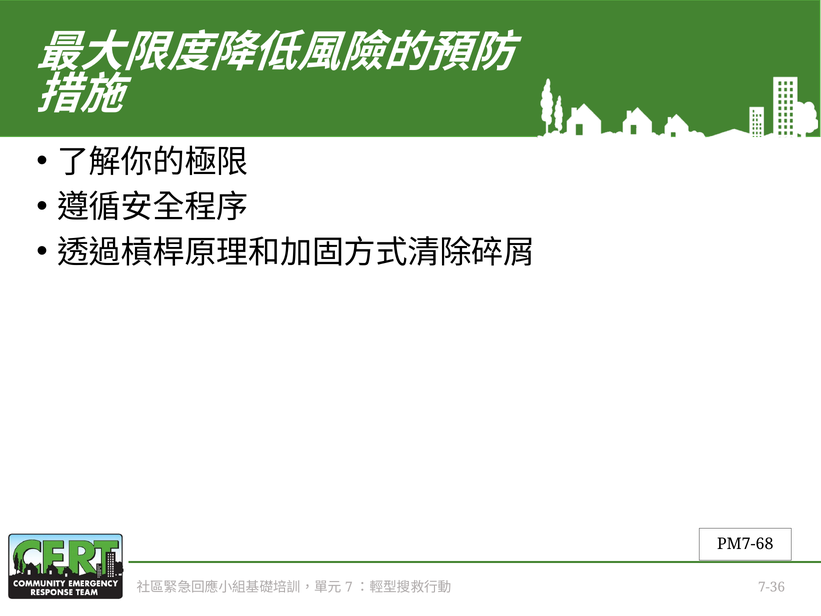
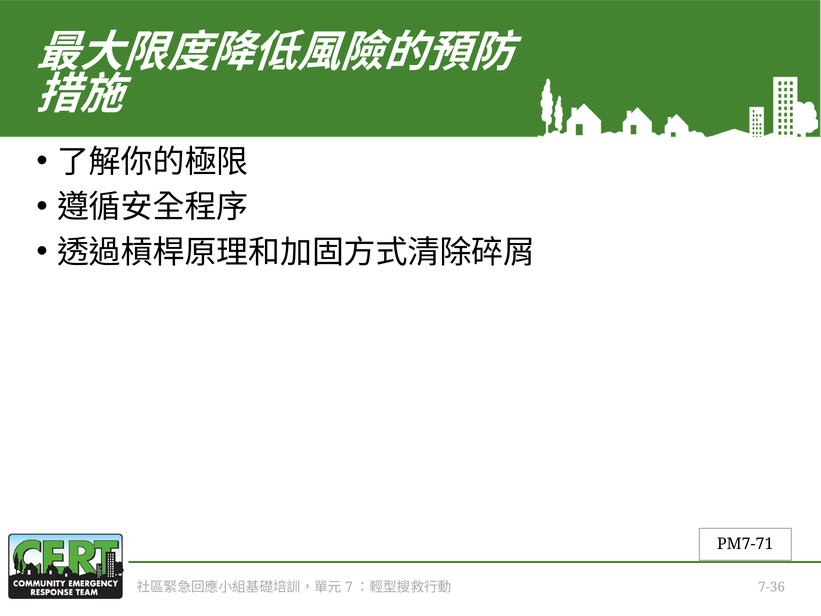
PM7-68: PM7-68 -> PM7-71 (745, 544)
